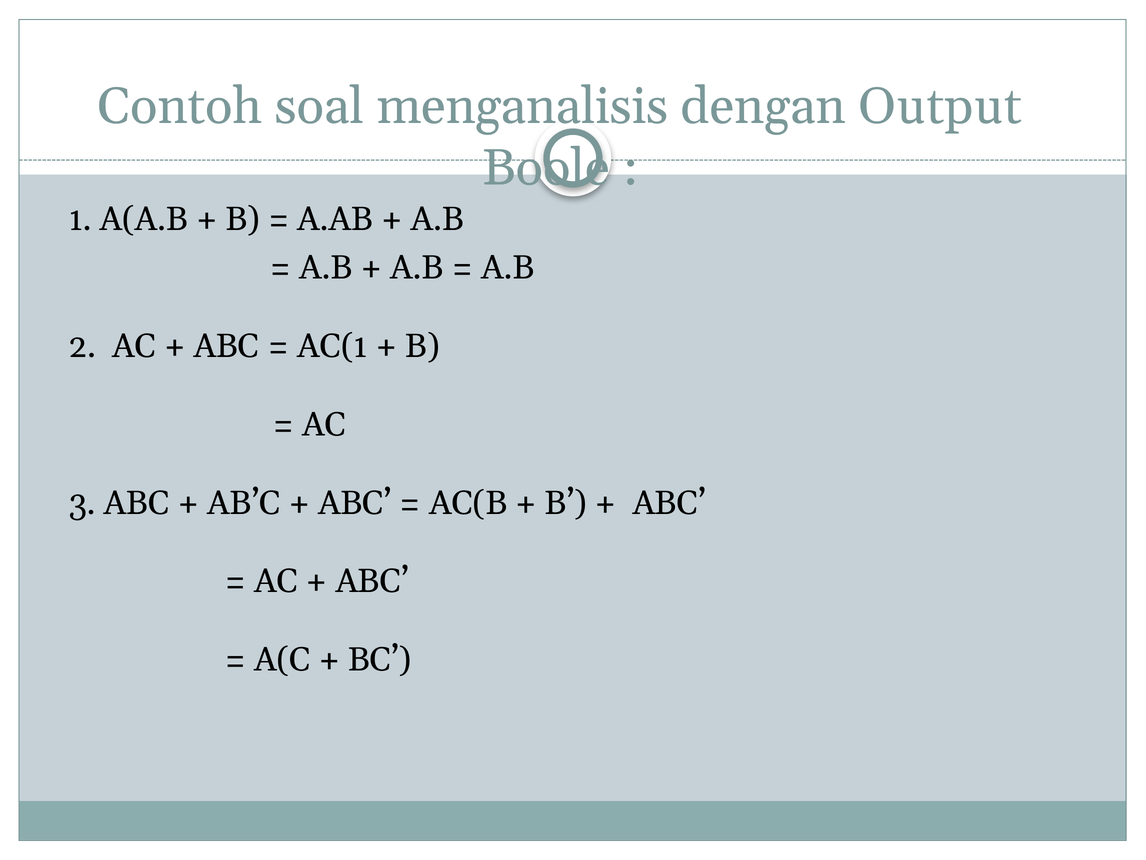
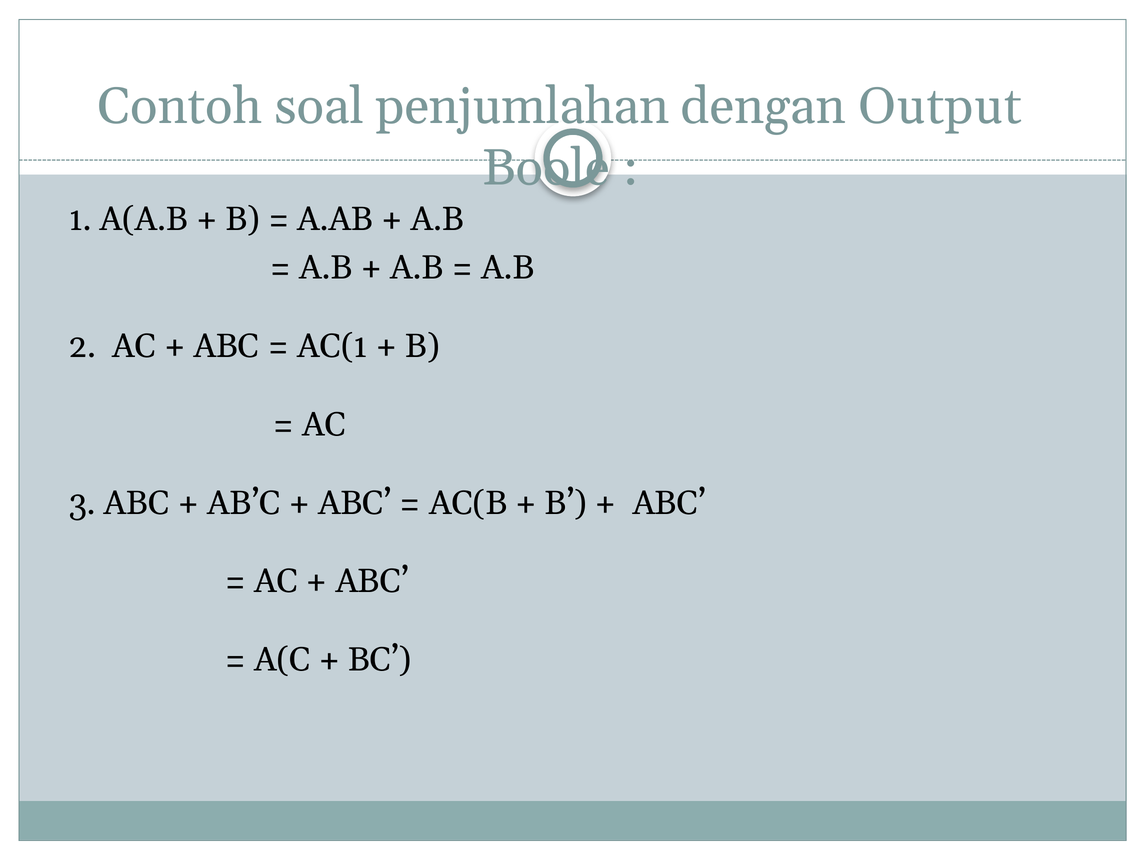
menganalisis: menganalisis -> penjumlahan (523, 107)
